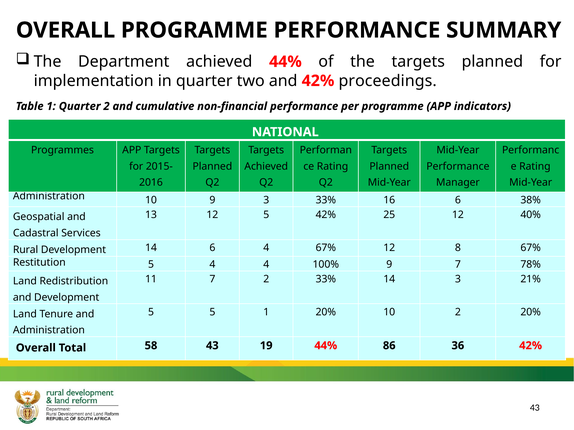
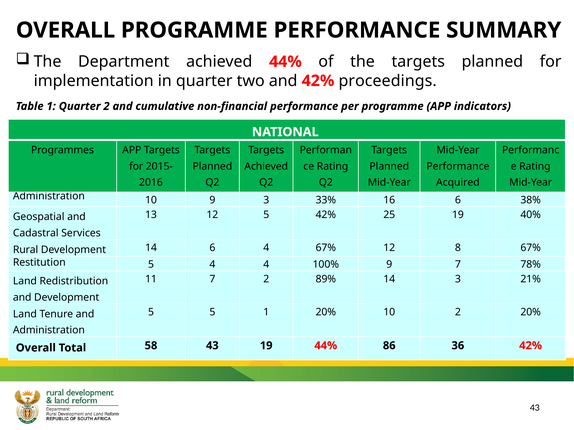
Manager: Manager -> Acquired (458, 183)
25 12: 12 -> 19 (458, 215)
2 33%: 33% -> 89% (326, 279)
